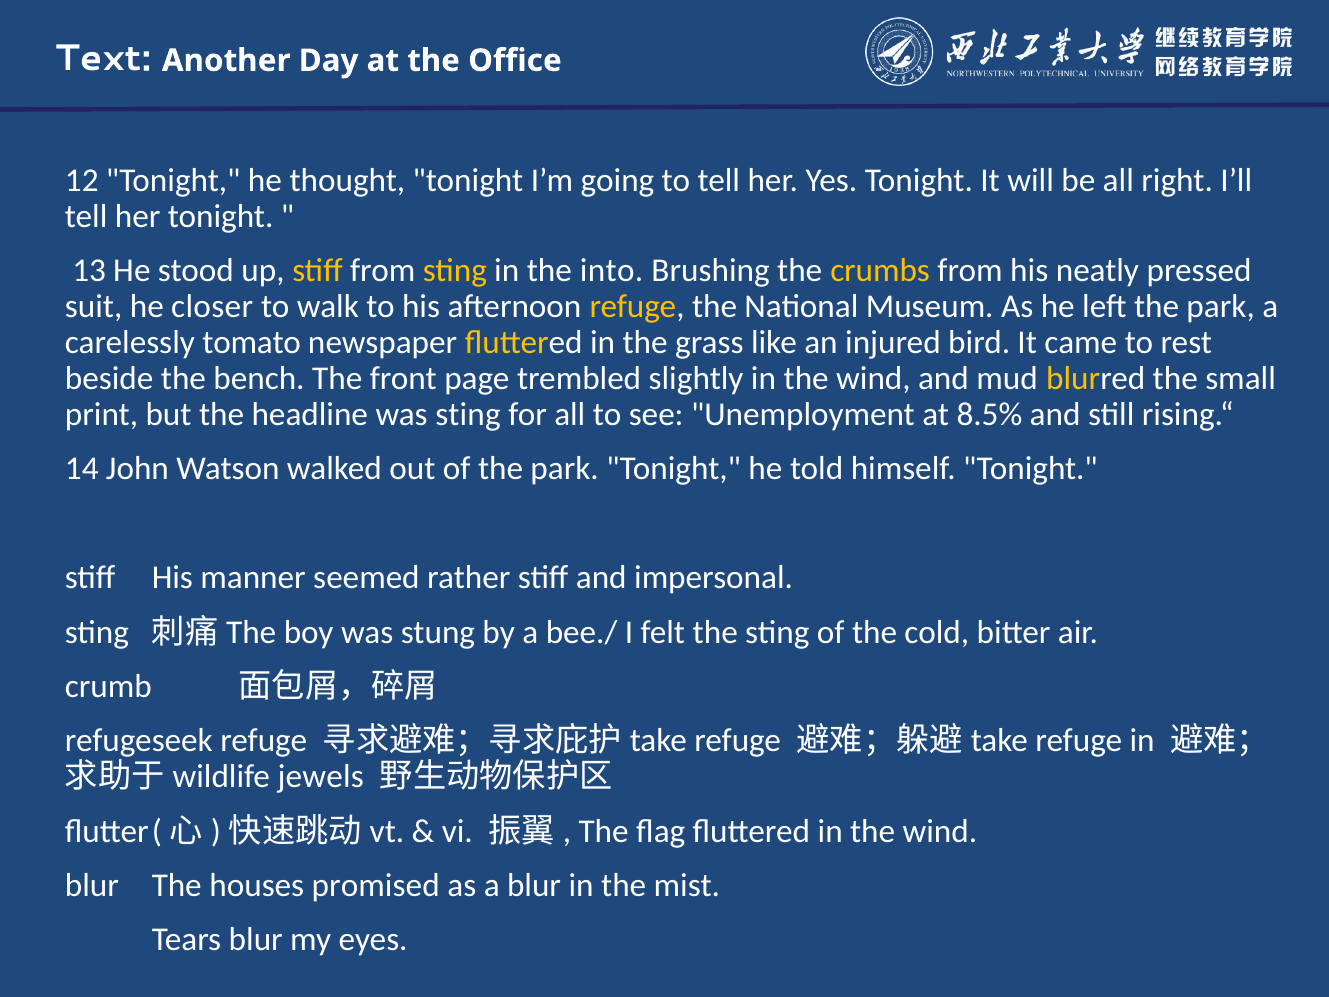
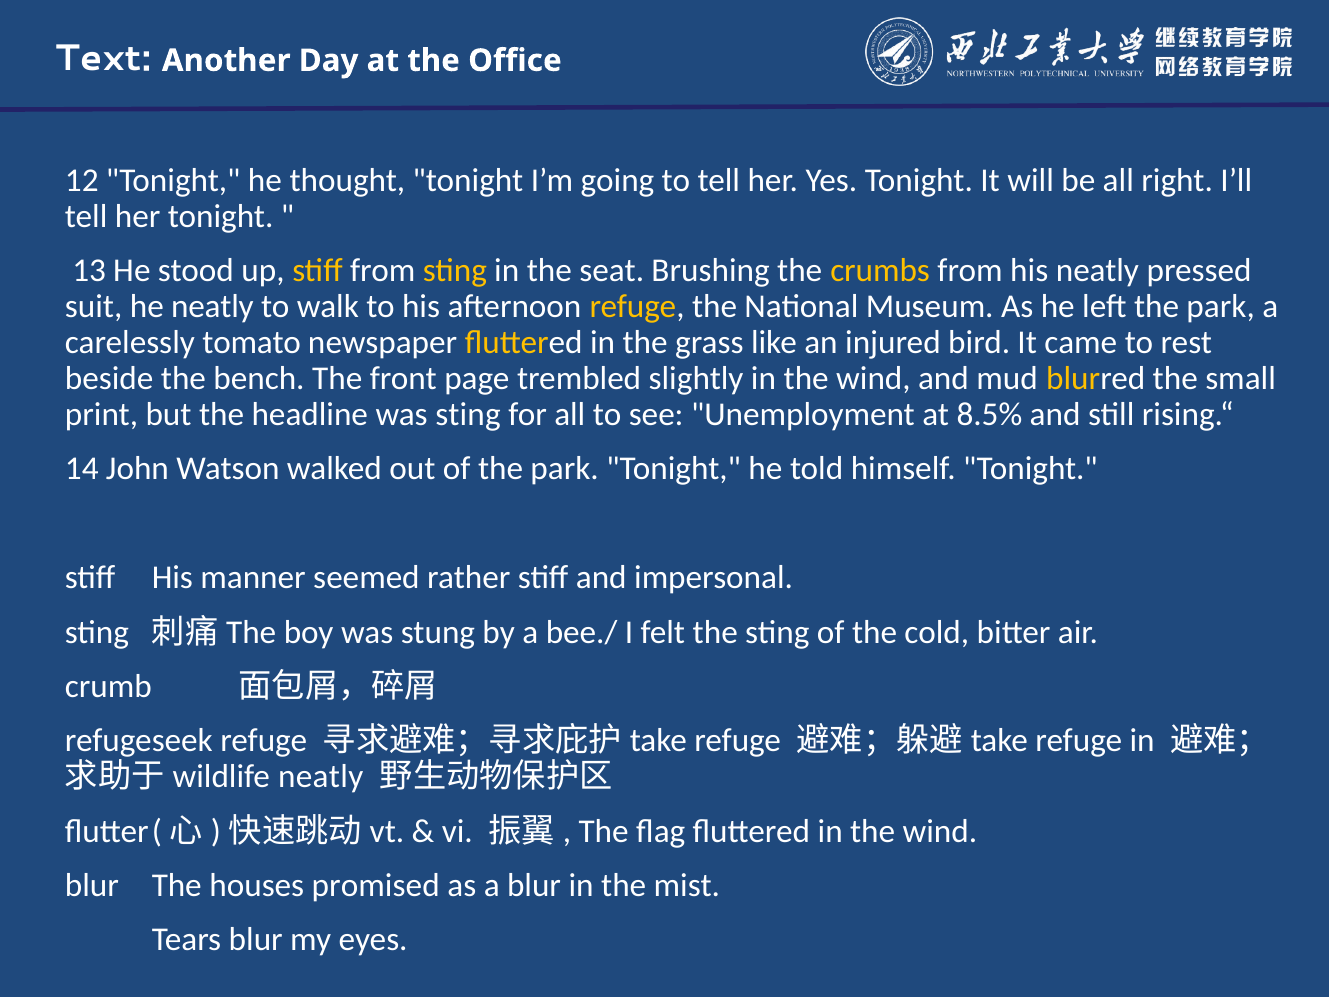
into: into -> seat (612, 271)
he closer: closer -> neatly (212, 307)
jewels: jewels -> neatly (321, 777)
